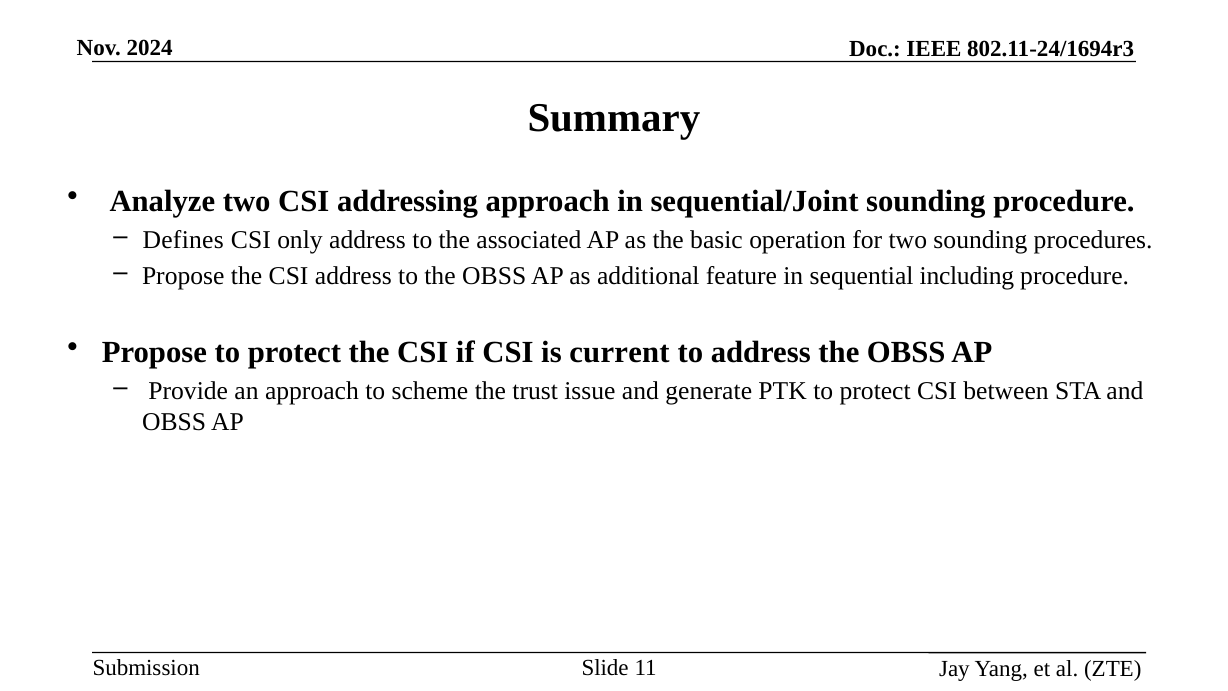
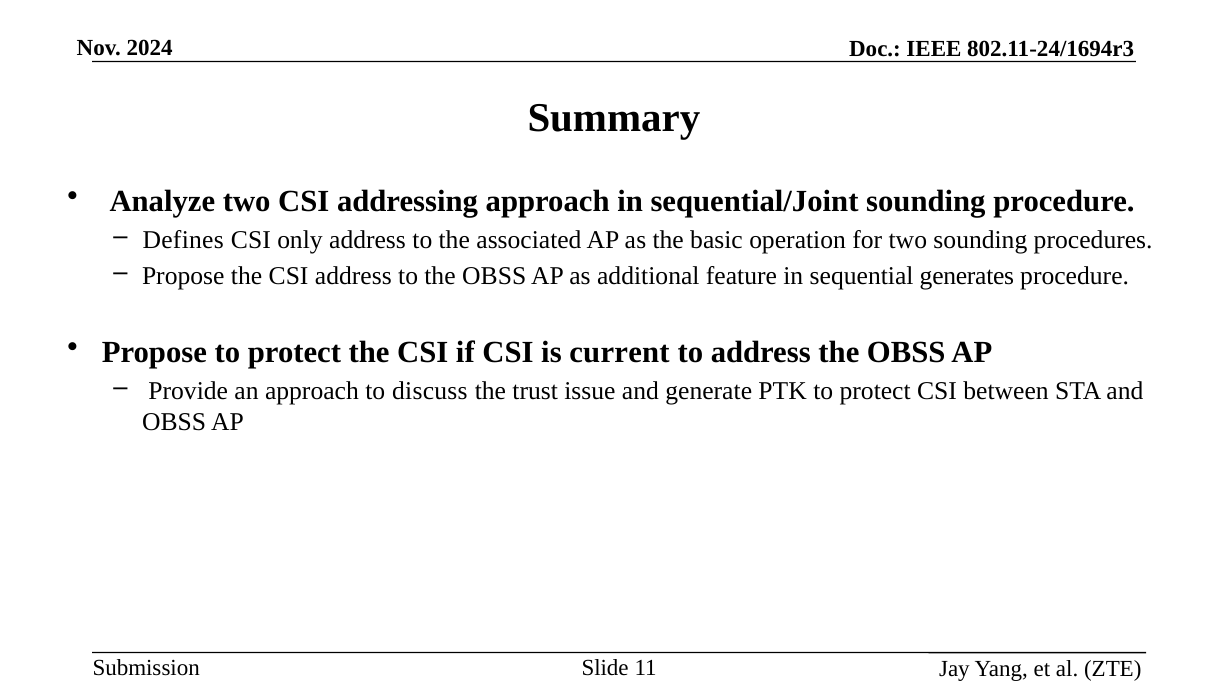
including: including -> generates (967, 276)
scheme: scheme -> discuss (430, 391)
